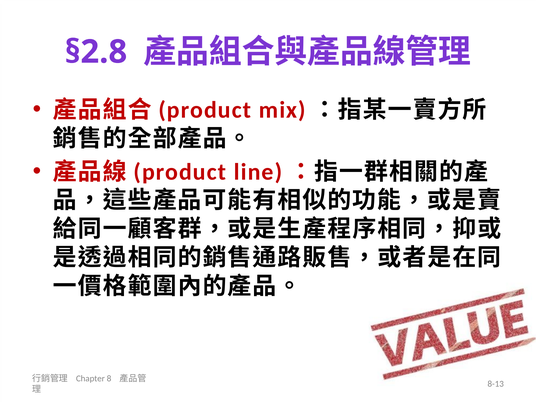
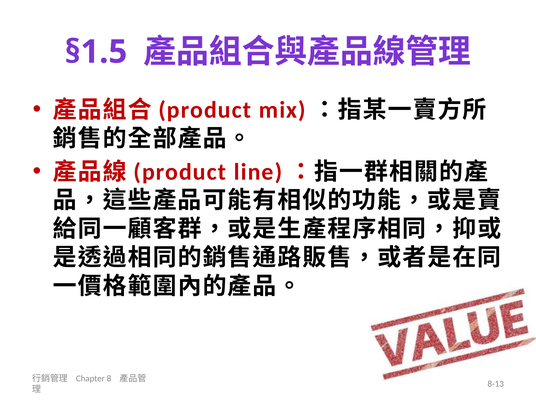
§2.8: §2.8 -> §1.5 (96, 52)
